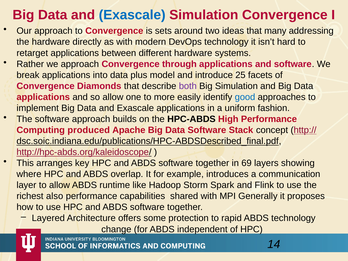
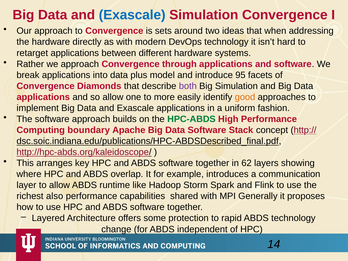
many: many -> when (275, 31)
25: 25 -> 95 (240, 75)
good colour: blue -> orange (245, 97)
HPC-ABDS colour: black -> green (191, 119)
produced: produced -> boundary (89, 130)
69: 69 -> 62 (247, 163)
